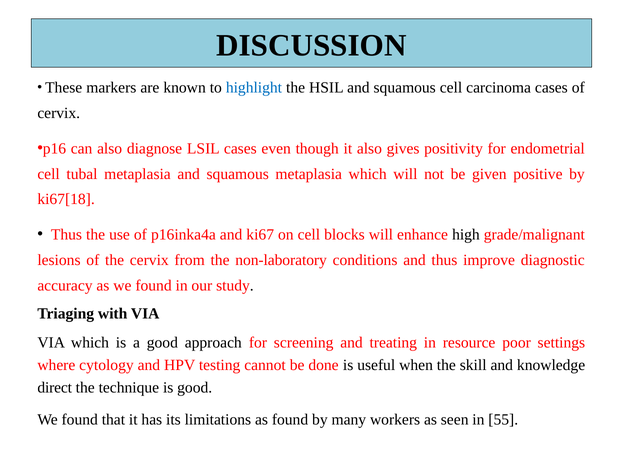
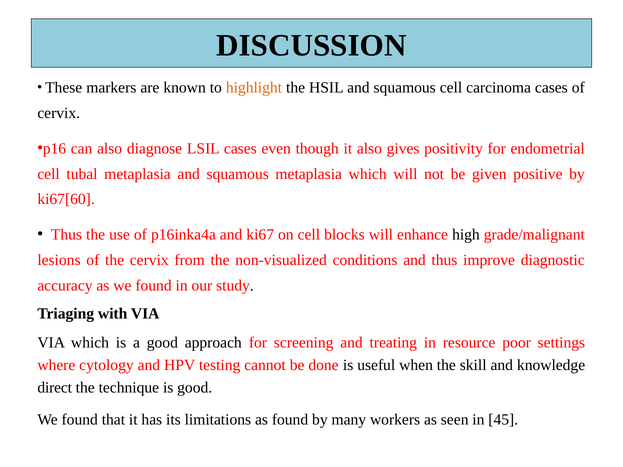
highlight colour: blue -> orange (254, 88)
ki67[18: ki67[18 -> ki67[60 (66, 199)
non-laboratory: non-laboratory -> non-visualized (281, 260)
55: 55 -> 45 (503, 420)
